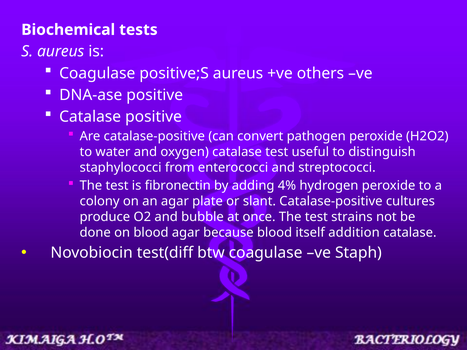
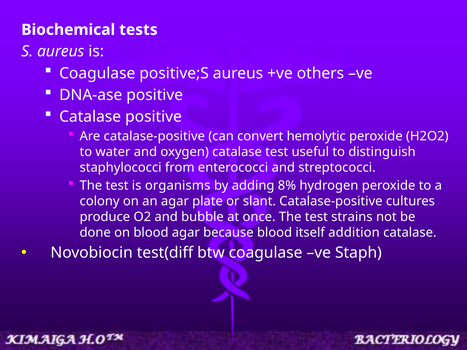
pathogen: pathogen -> hemolytic (316, 136)
fibronectin: fibronectin -> organisms (178, 186)
4%: 4% -> 8% (287, 186)
